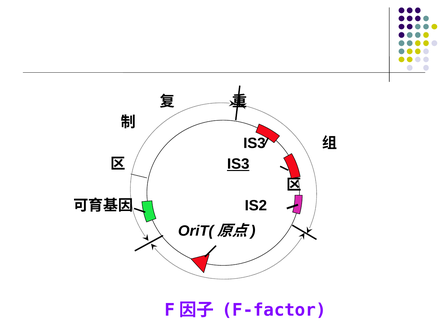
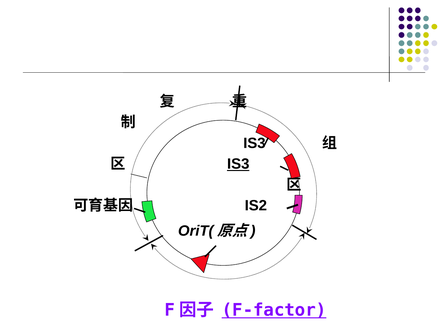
F-factor underline: none -> present (274, 310)
